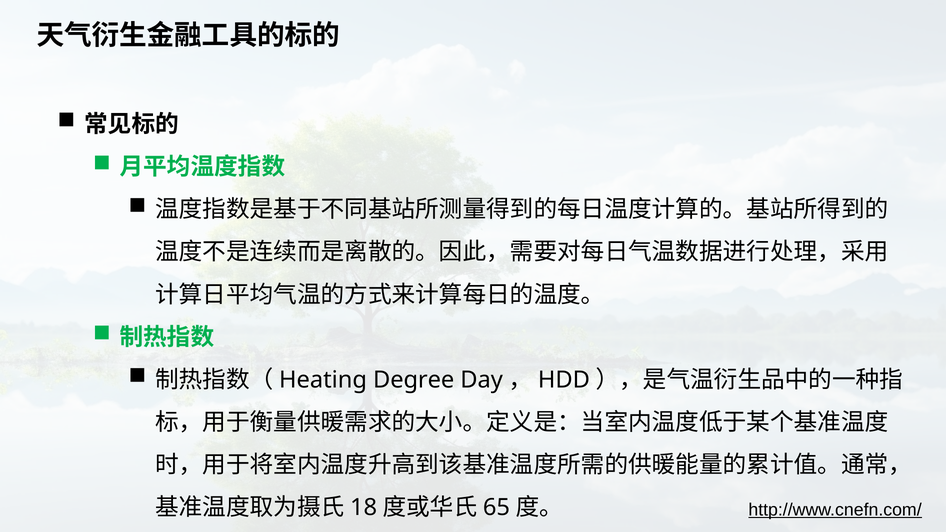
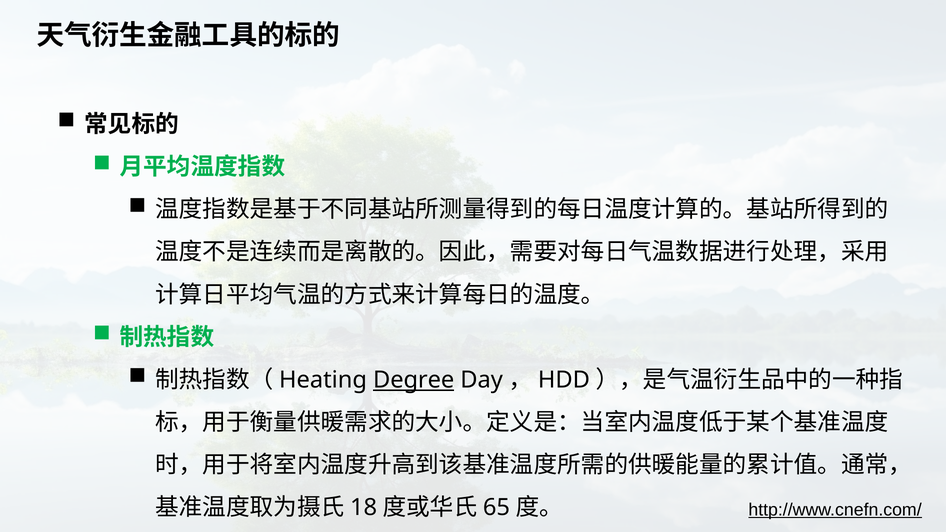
Degree underline: none -> present (414, 380)
